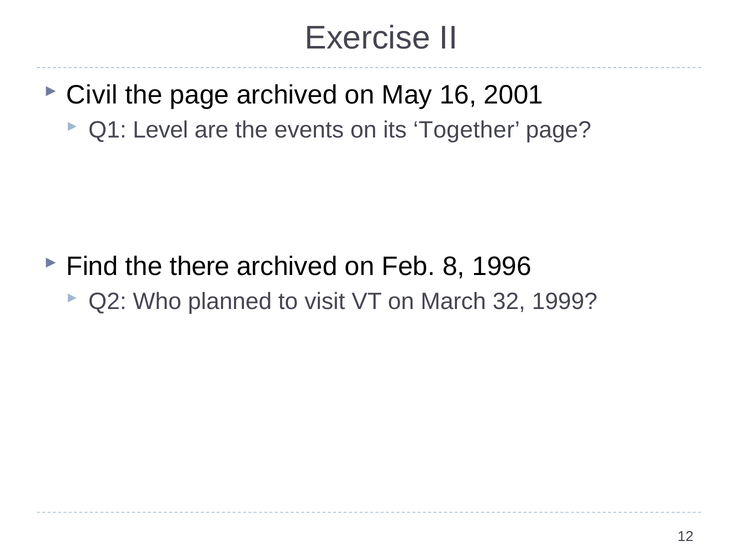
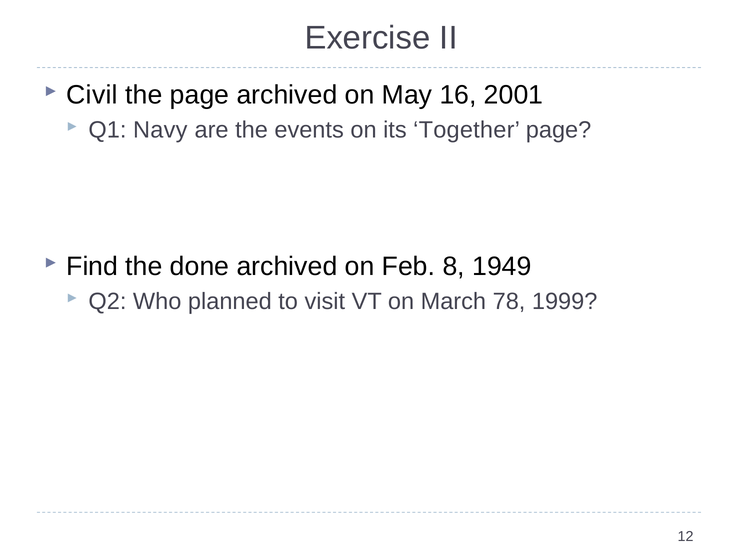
Level: Level -> Navy (160, 130)
there: there -> done (200, 267)
1996: 1996 -> 1949 (502, 267)
32: 32 -> 78 (509, 302)
